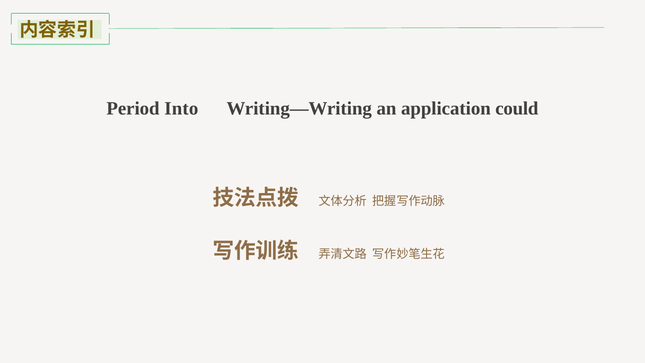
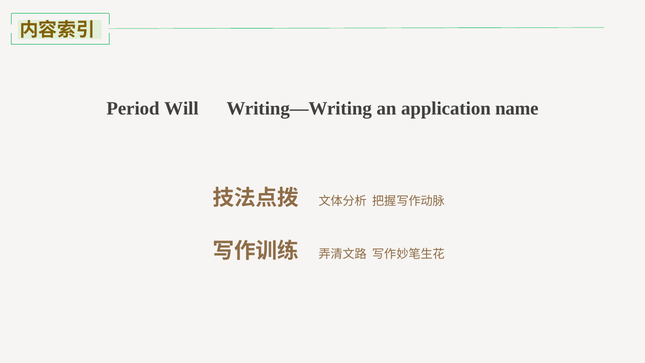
Into: Into -> Will (181, 109)
could: could -> name (517, 109)
